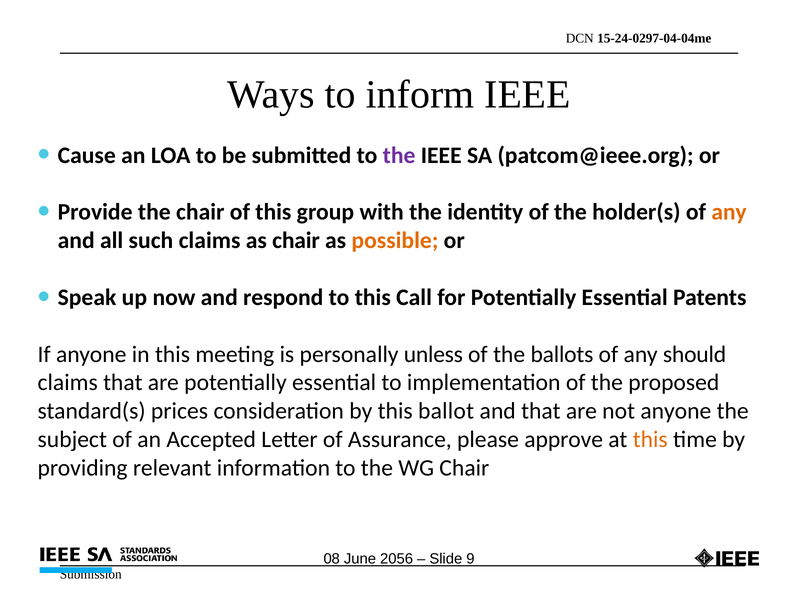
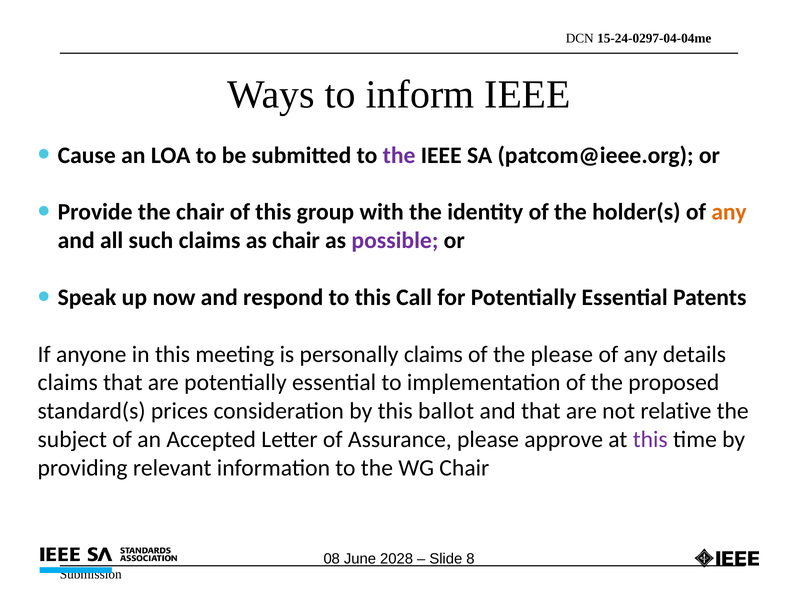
possible colour: orange -> purple (395, 240)
personally unless: unless -> claims (433, 354)
the ballots: ballots -> please (562, 354)
should: should -> details (694, 354)
not anyone: anyone -> relative (676, 411)
this colour: orange -> purple (650, 439)
2056: 2056 -> 2028 (397, 558)
9: 9 -> 8 (470, 558)
